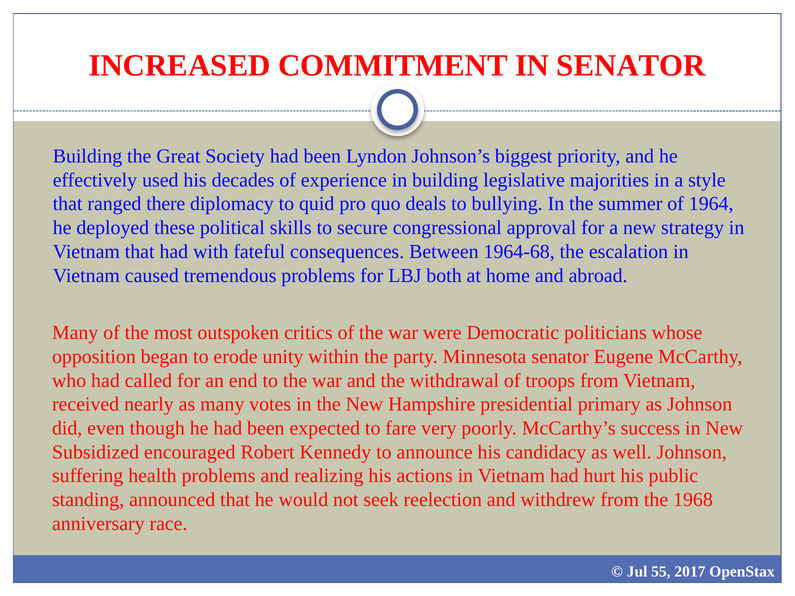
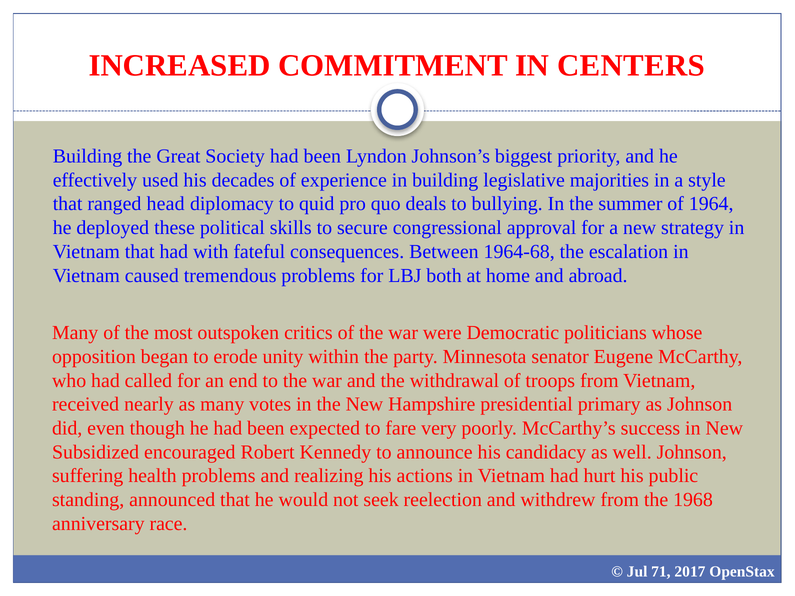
IN SENATOR: SENATOR -> CENTERS (631, 66)
there: there -> head (166, 204)
55: 55 -> 71 (661, 572)
